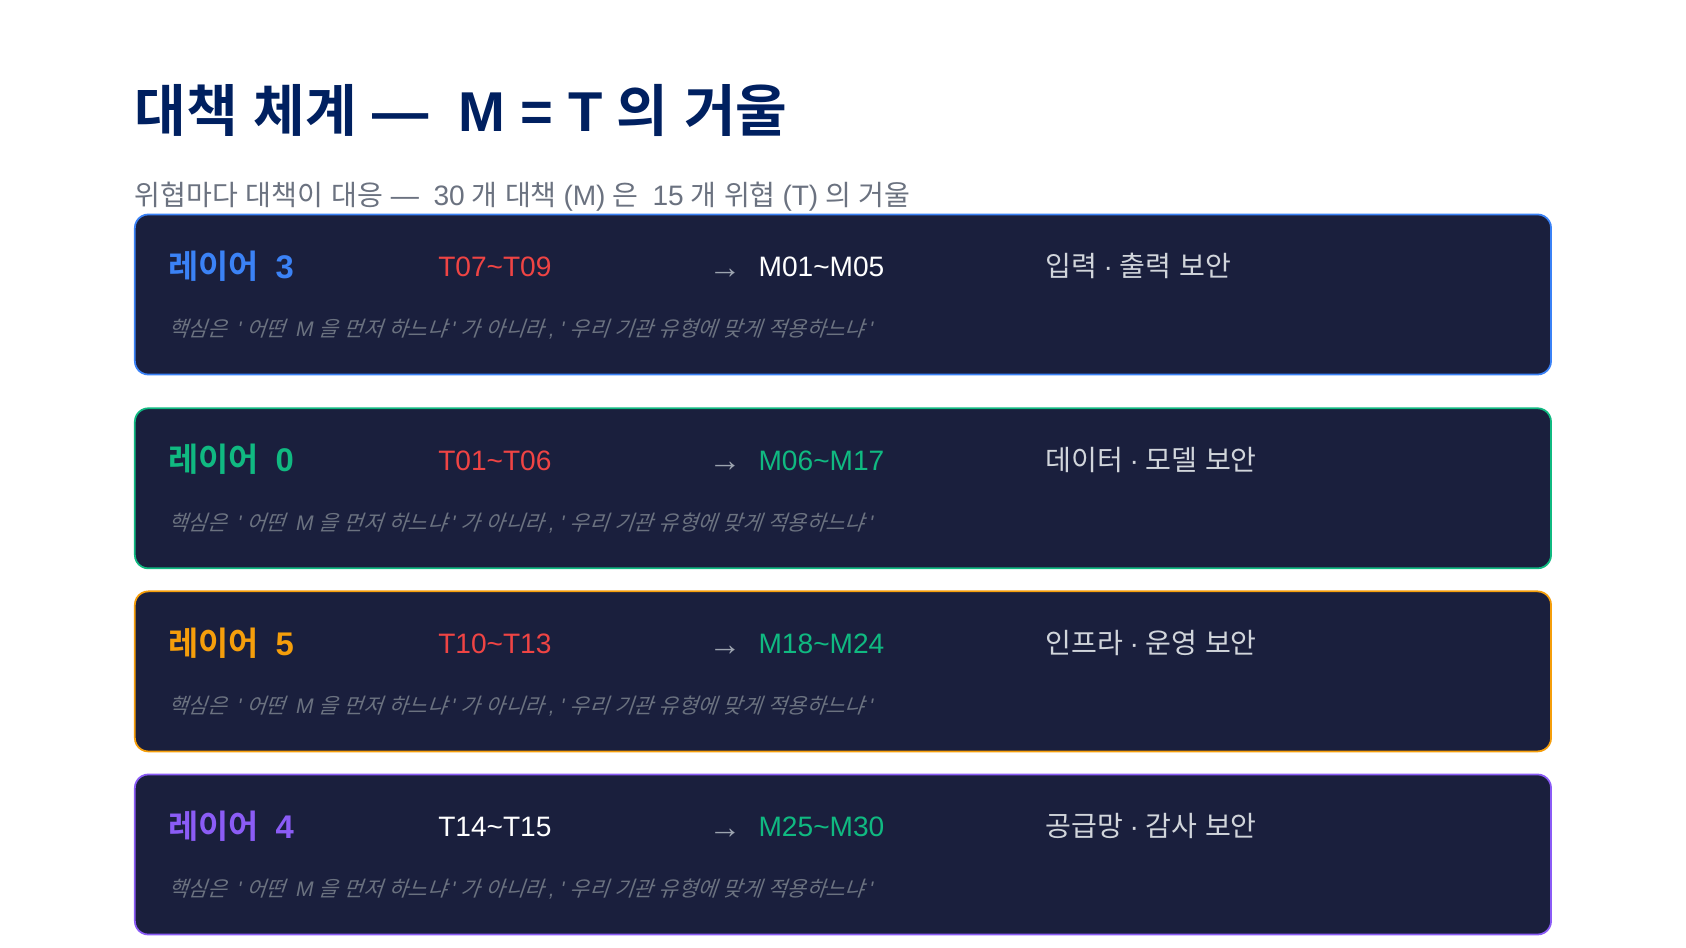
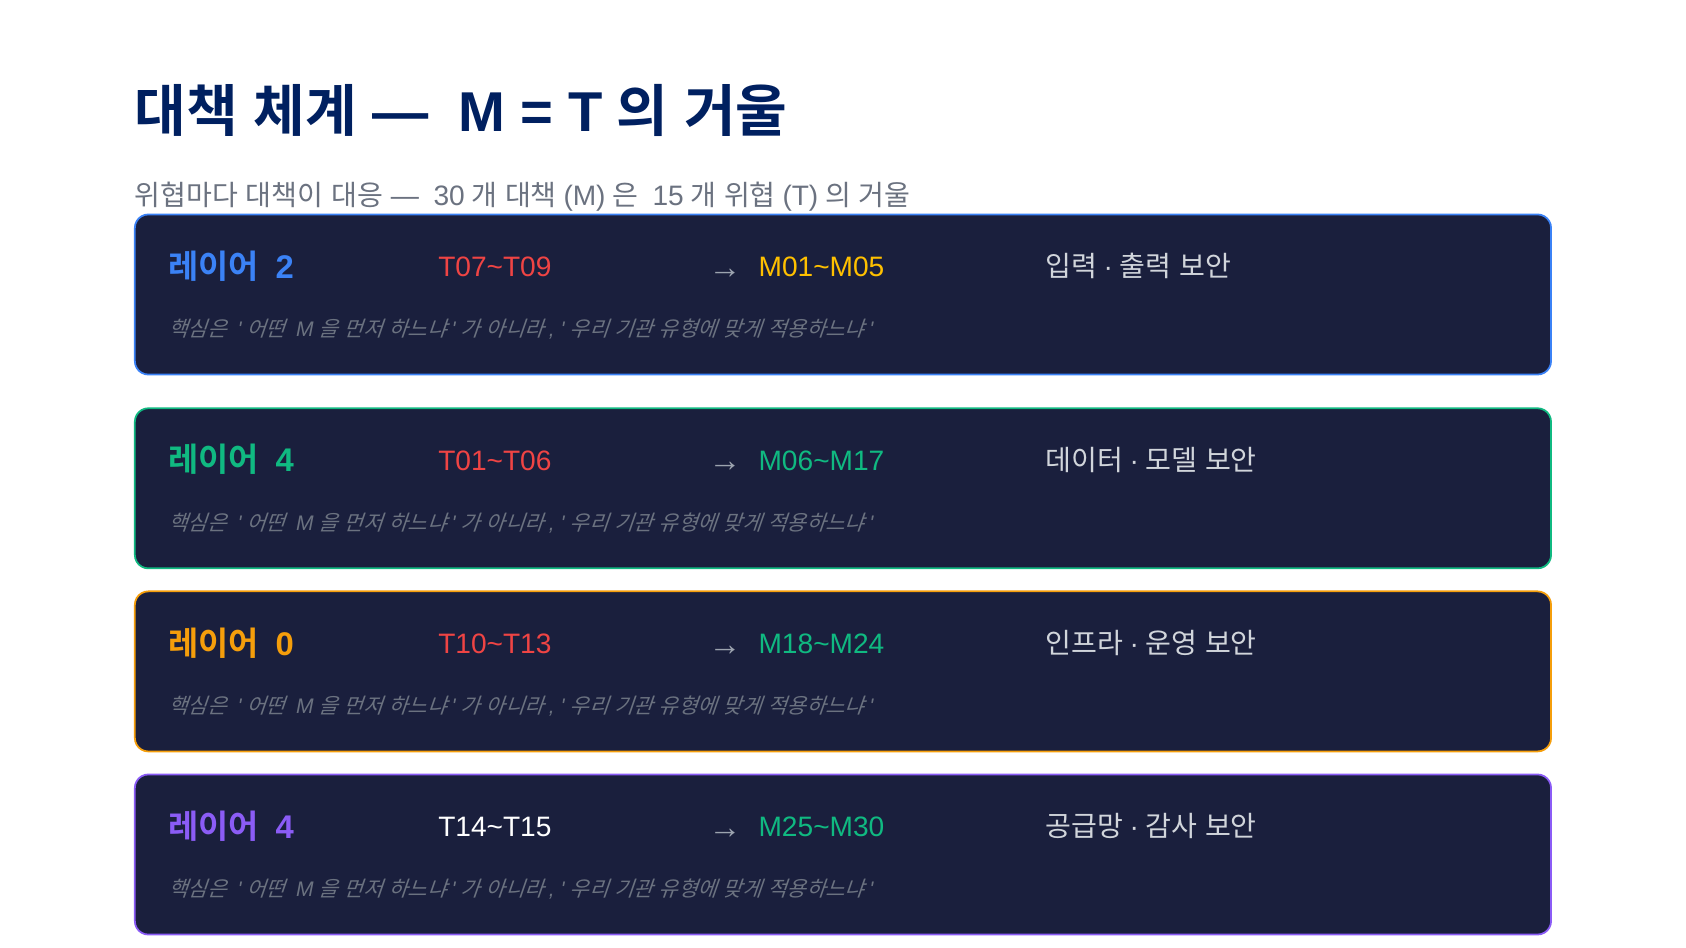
3: 3 -> 2 (285, 267)
M01~M05 colour: white -> yellow (821, 267)
0: 0 -> 4 (285, 461)
5: 5 -> 0 (285, 644)
